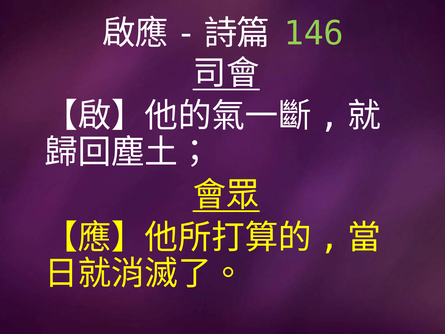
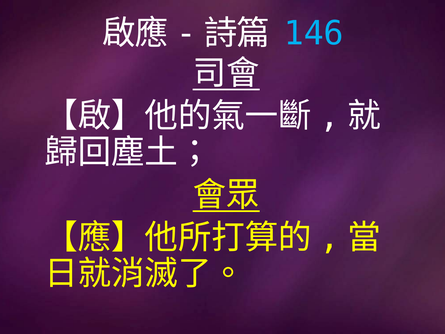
146 colour: light green -> light blue (314, 34)
